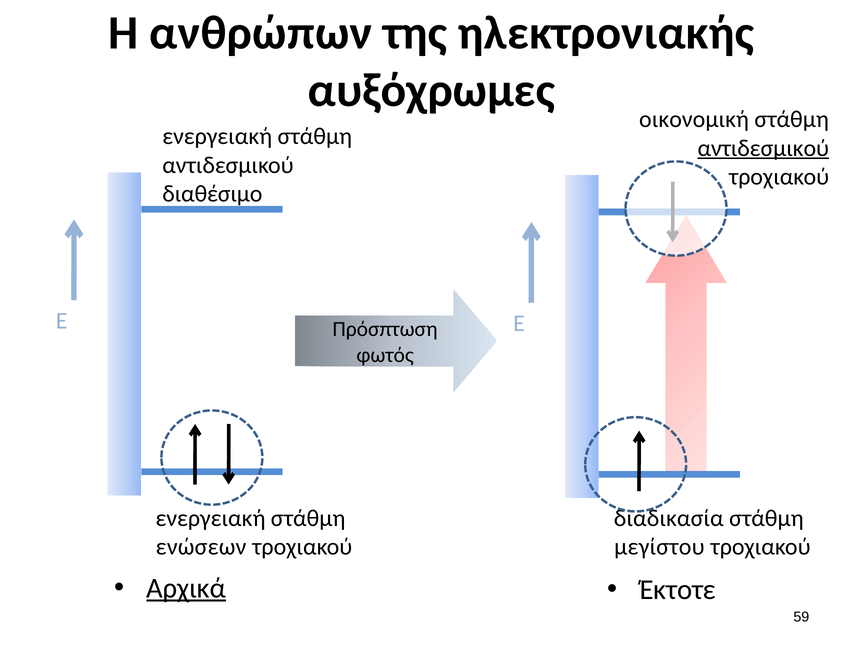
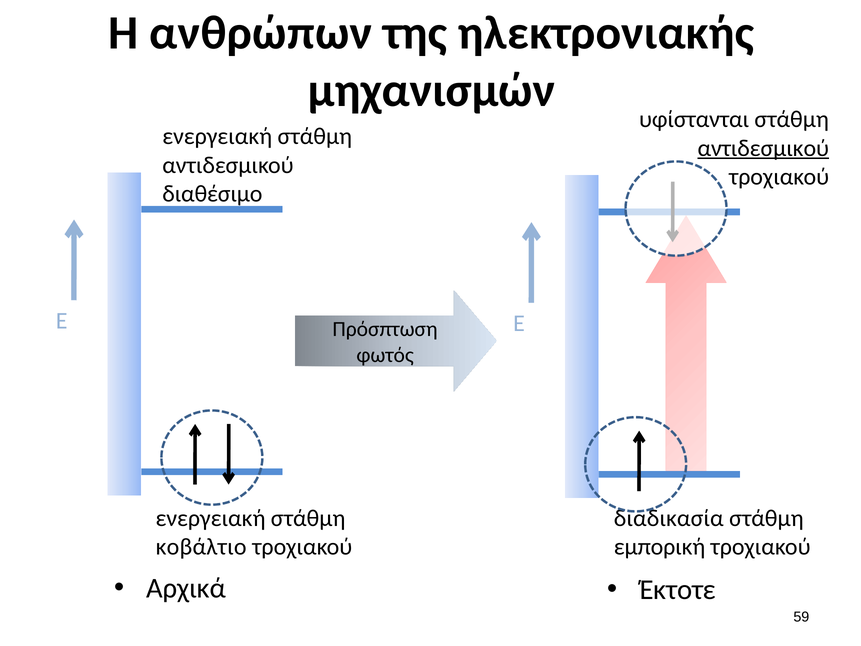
αυξόχρωμες: αυξόχρωμες -> μηχανισμών (432, 90)
οικονομική: οικονομική -> υφίστανται (694, 119)
ενώσεων: ενώσεων -> κοβάλτιο (201, 547)
μεγίστου: μεγίστου -> εμπορική (660, 547)
Αρχικά underline: present -> none (186, 588)
